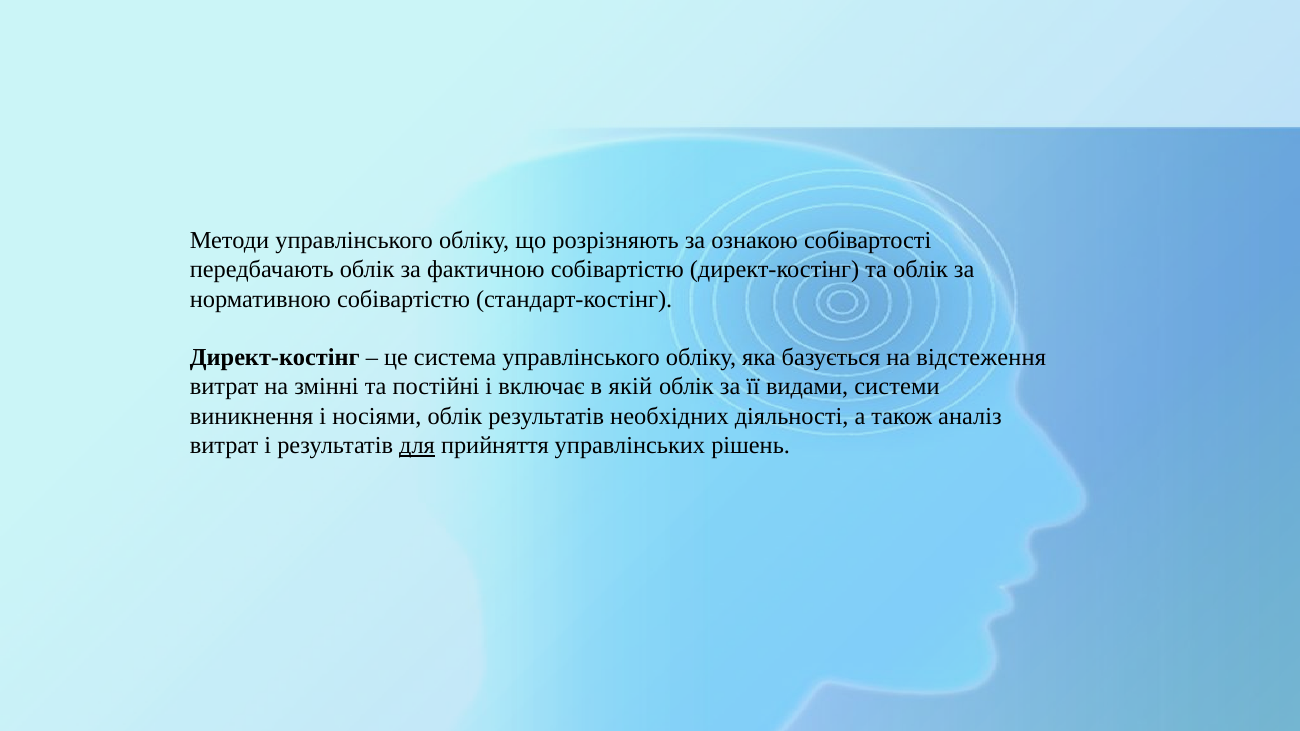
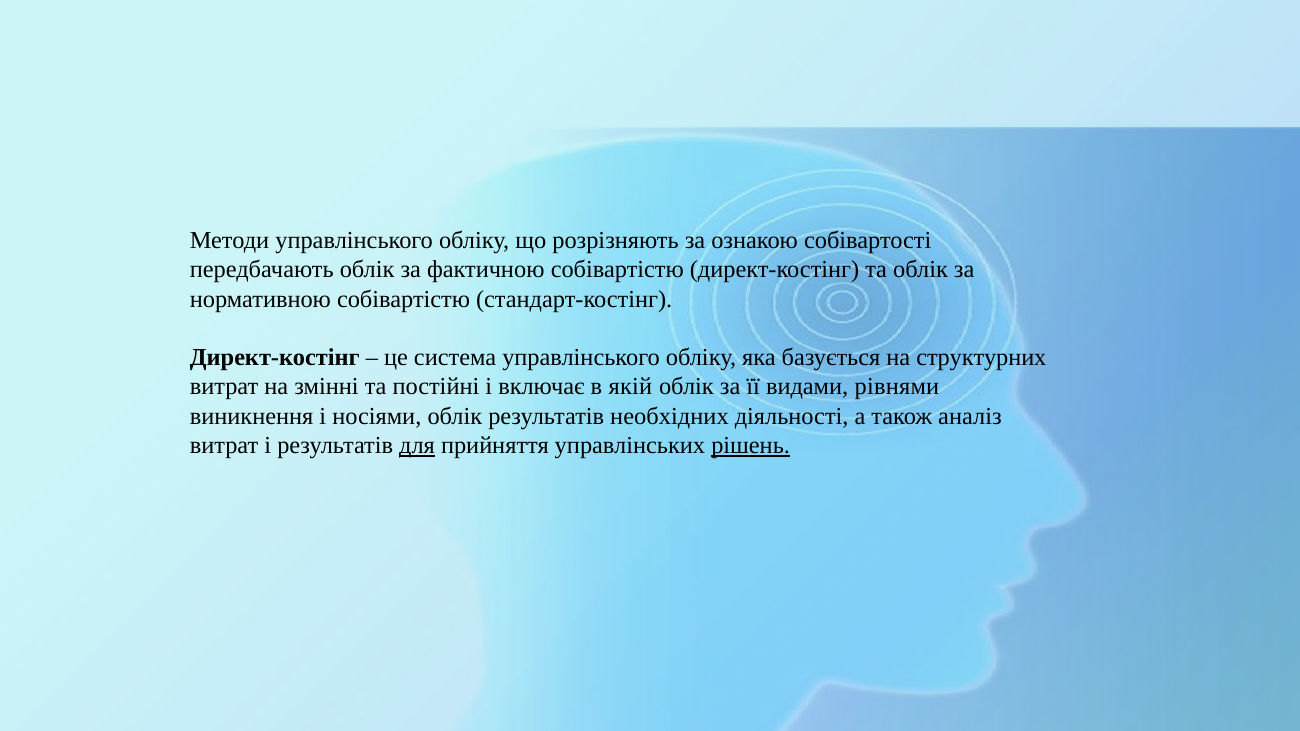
відстеження: відстеження -> структурних (981, 358)
системи: системи -> рівнями (897, 387)
рішень underline: none -> present (751, 445)
